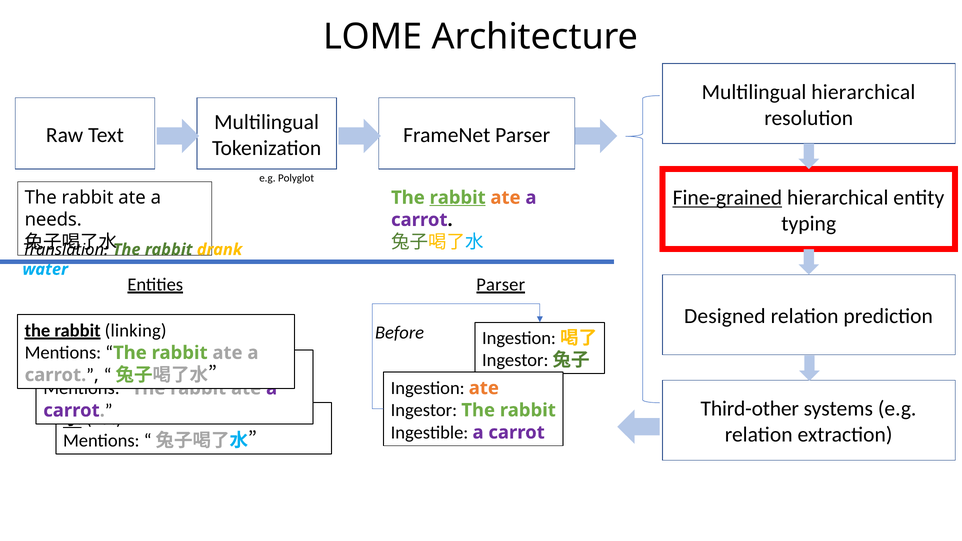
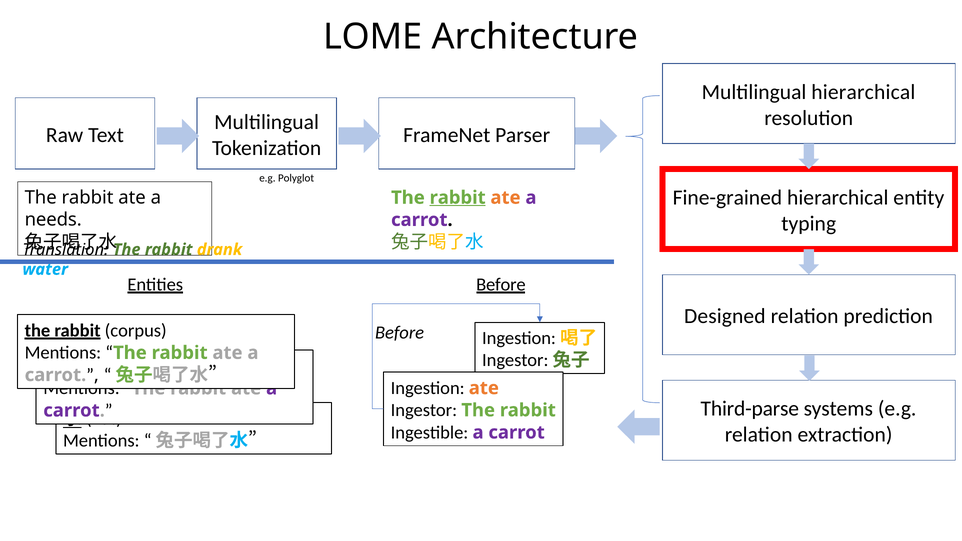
Fine-grained underline: present -> none (727, 198)
Entities Parser: Parser -> Before (501, 285)
linking: linking -> corpus (136, 331)
Third-other: Third-other -> Third-parse (750, 409)
